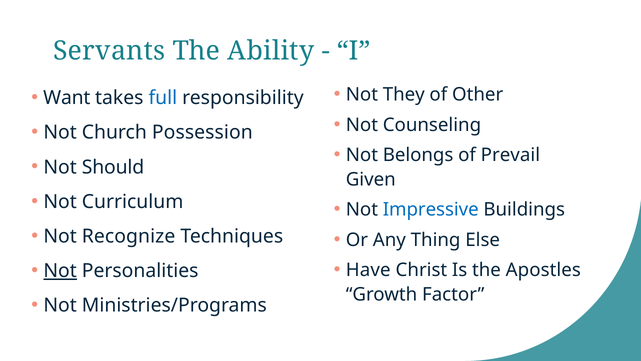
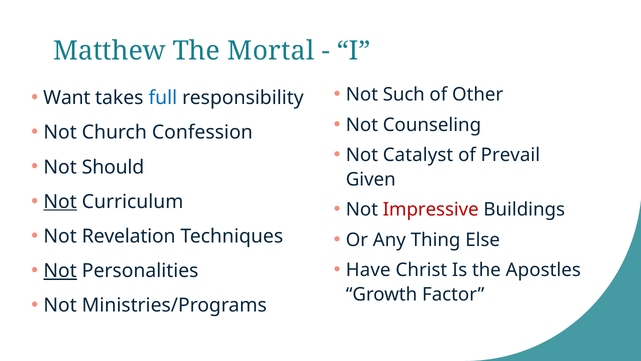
Servants: Servants -> Matthew (109, 51)
Ability: Ability -> Mortal (271, 51)
They: They -> Such (404, 95)
Possession: Possession -> Confession (202, 132)
Belongs: Belongs -> Catalyst (418, 155)
Not underline: none -> present (60, 202)
Impressive colour: blue -> red (431, 209)
Recognize: Recognize -> Revelation (129, 236)
